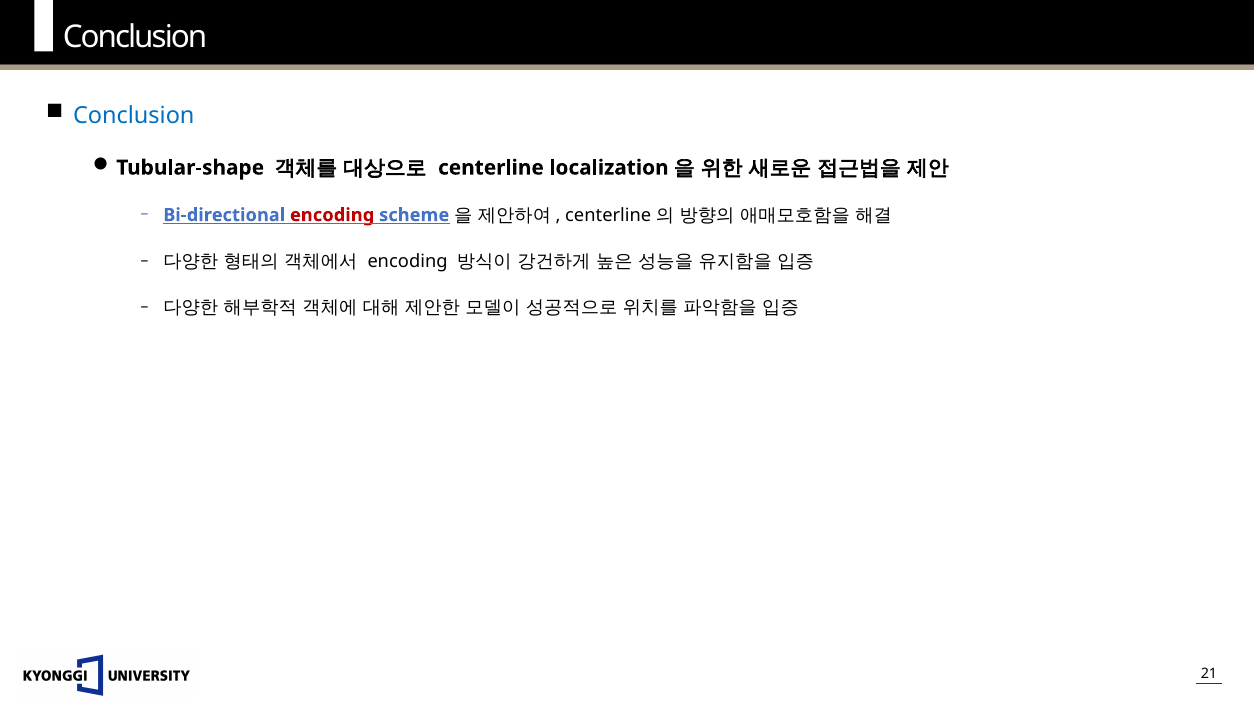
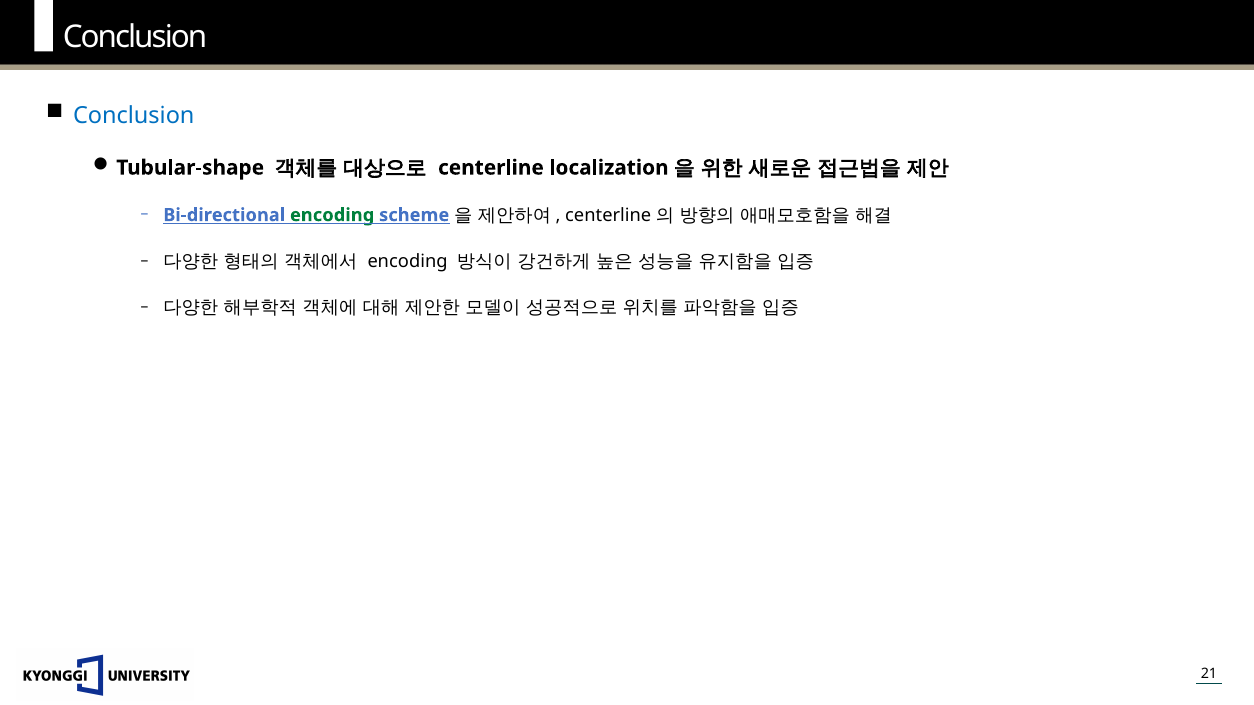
encoding colour: red -> green (332, 215)
